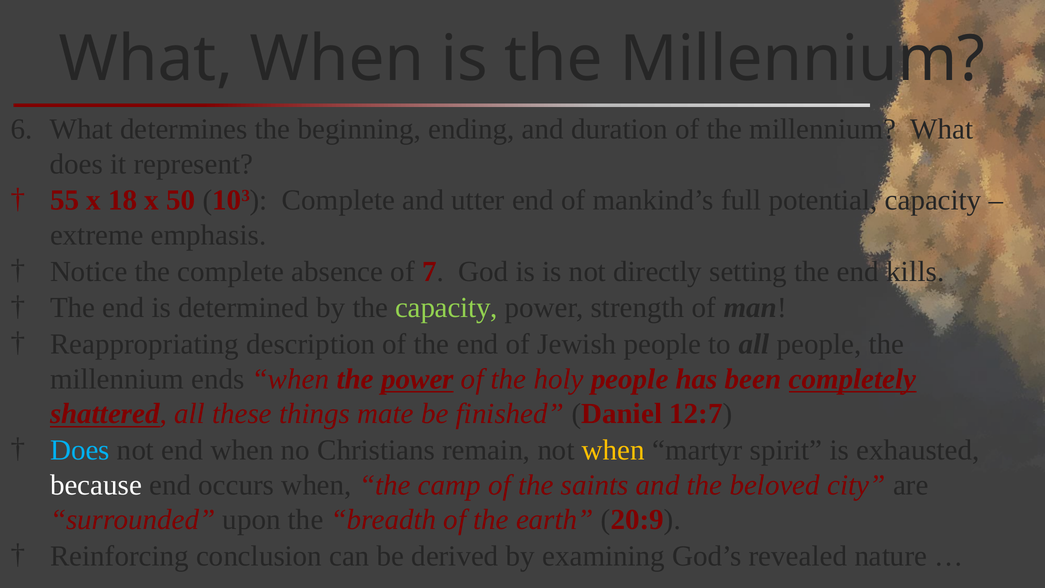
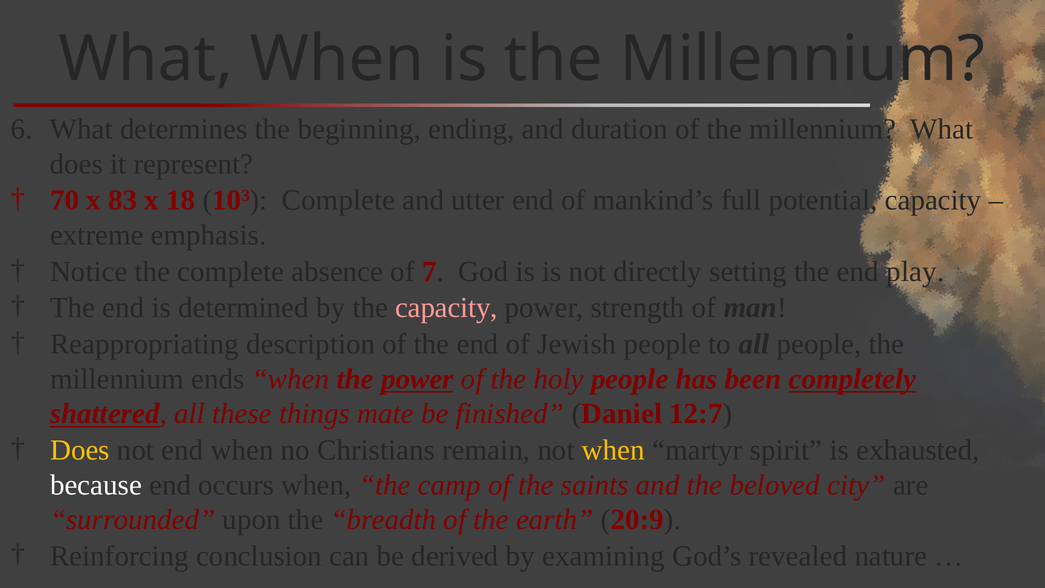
55: 55 -> 70 (65, 200)
18: 18 -> 83 (123, 200)
50: 50 -> 18 (181, 200)
kills: kills -> play (915, 271)
capacity colour: light green -> pink (446, 308)
Does colour: light blue -> yellow (80, 450)
